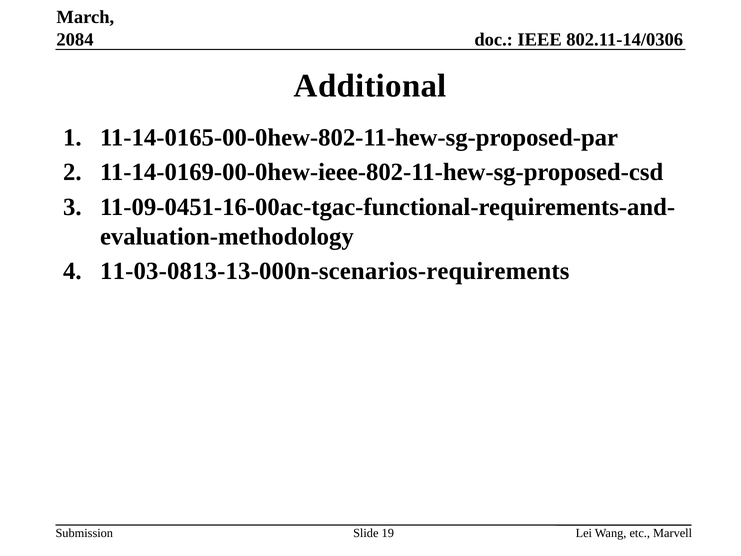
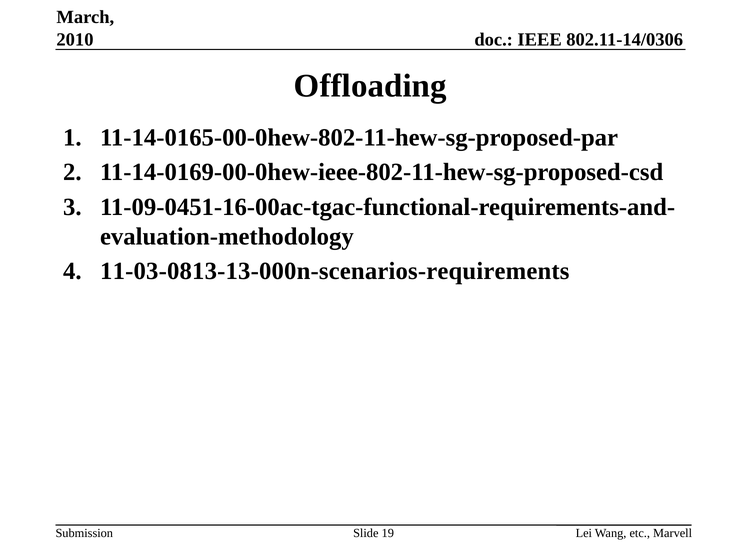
2084: 2084 -> 2010 (75, 40)
Additional: Additional -> Offloading (370, 86)
